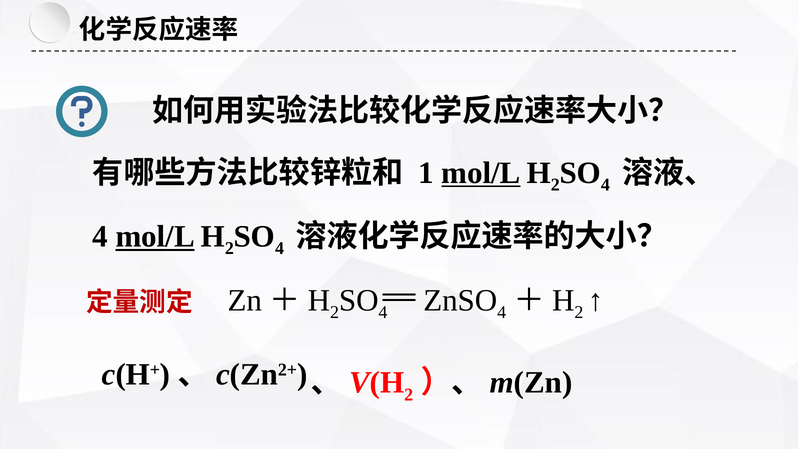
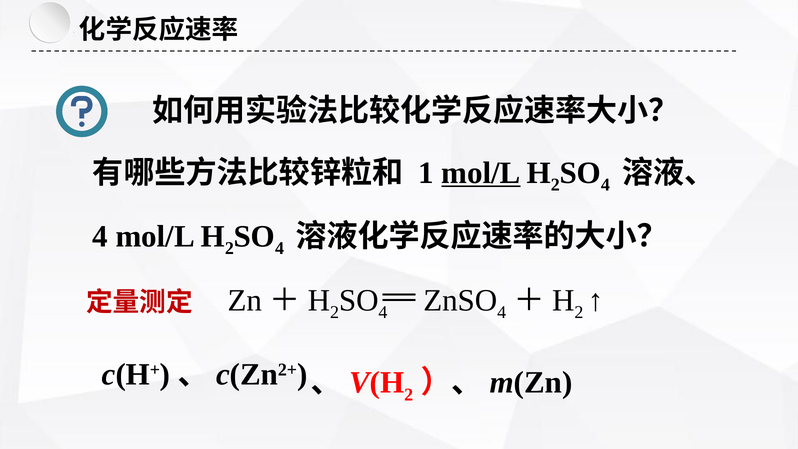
mol/L underline: present -> none (155, 236)
